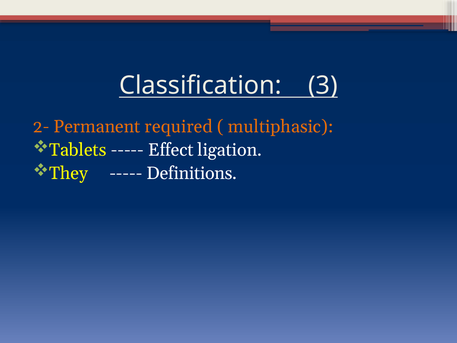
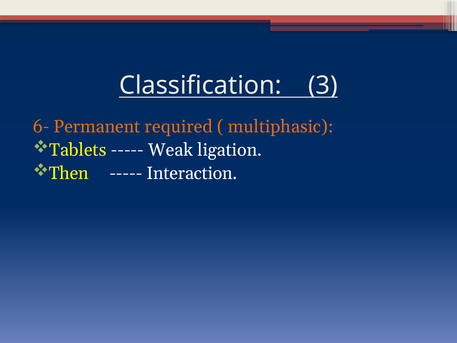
2-: 2- -> 6- (41, 127)
Effect: Effect -> Weak (171, 150)
They: They -> Then (69, 173)
Definitions: Definitions -> Interaction (192, 173)
